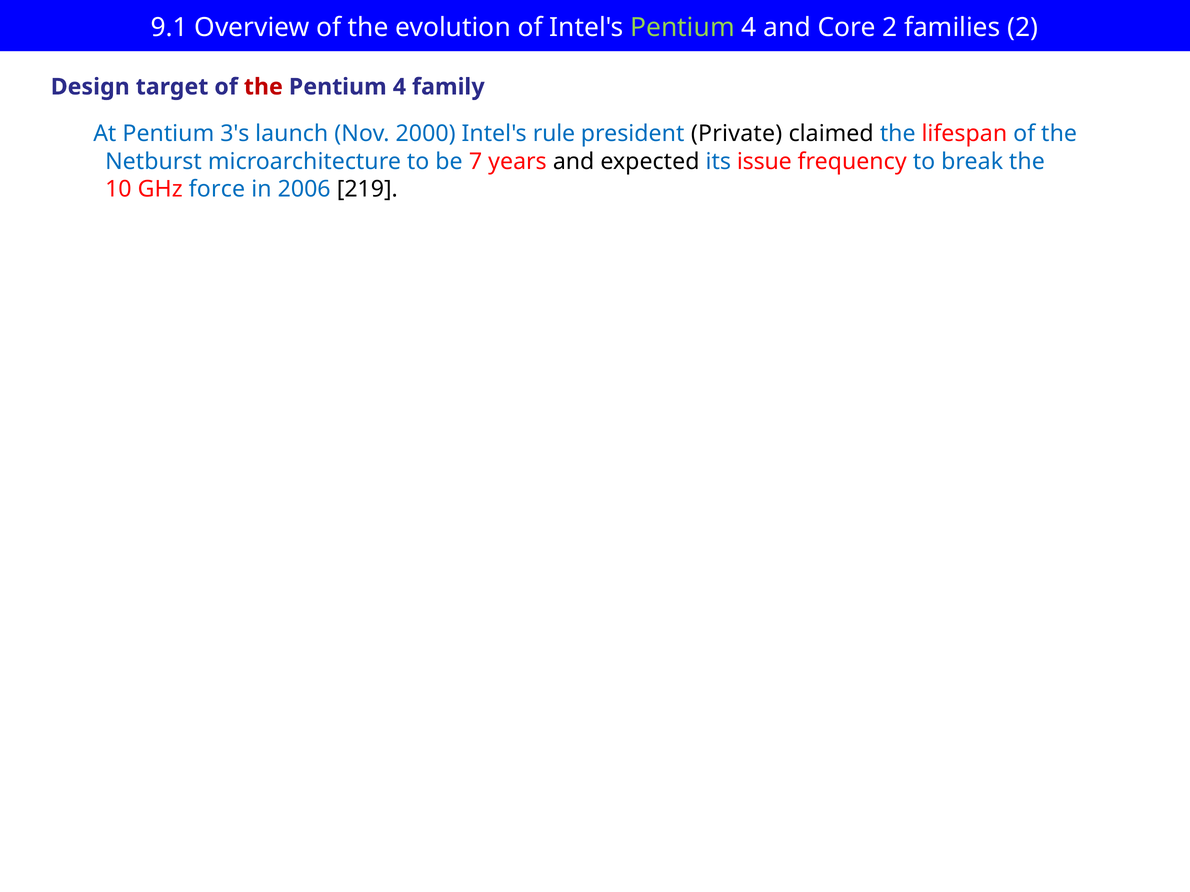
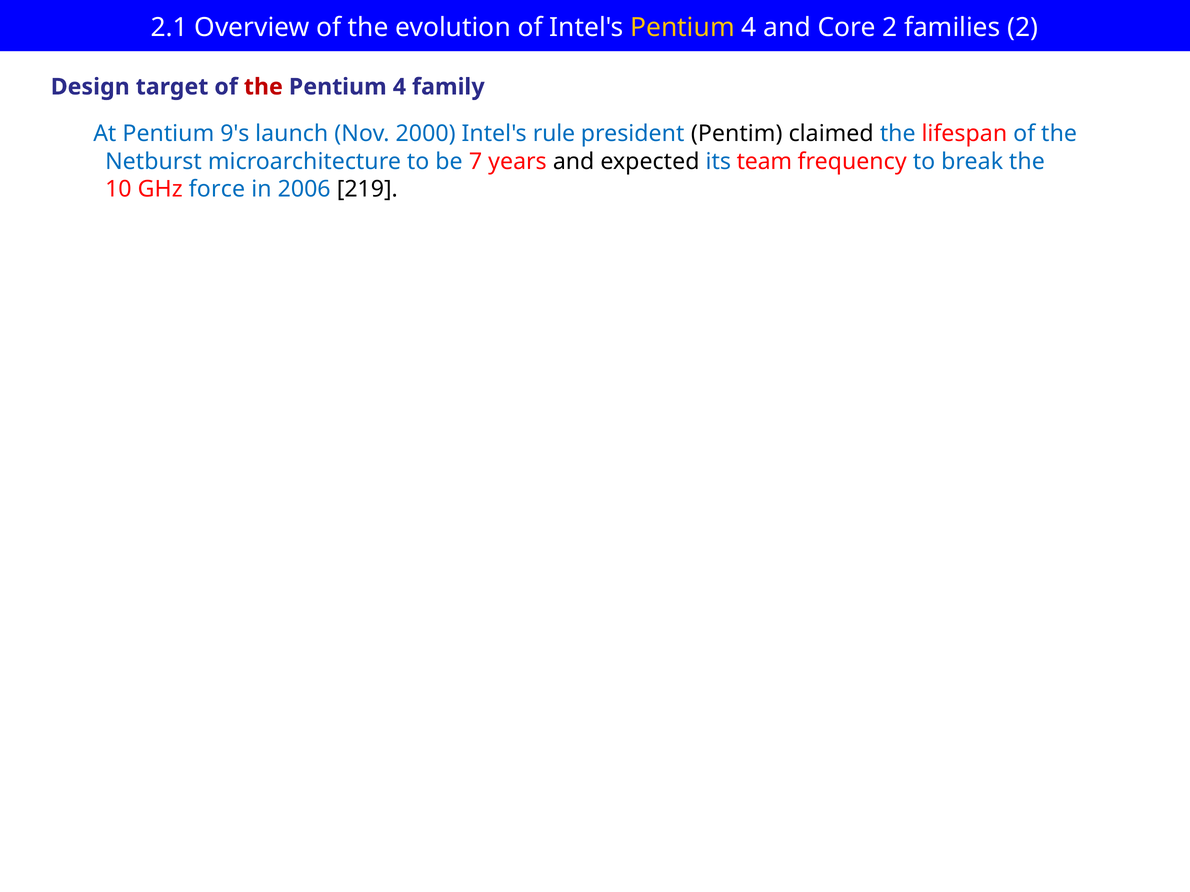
9.1: 9.1 -> 2.1 (169, 27)
Pentium colour: light green -> yellow (683, 27)
3's: 3's -> 9's (235, 134)
Private: Private -> Pentim (737, 134)
issue: issue -> team (764, 162)
